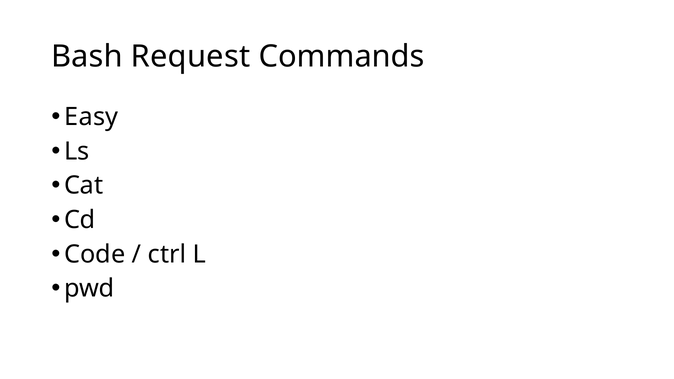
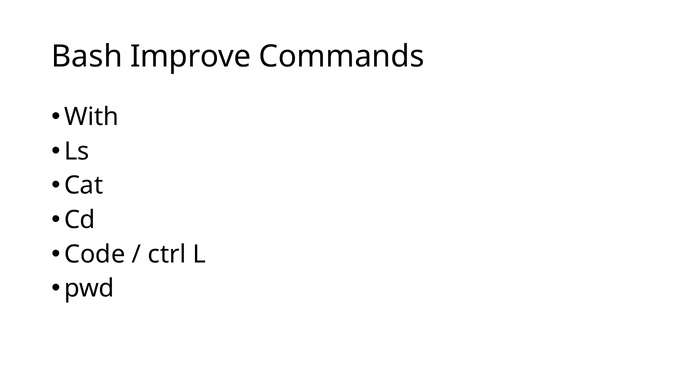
Request: Request -> Improve (191, 57)
Easy: Easy -> With (91, 117)
